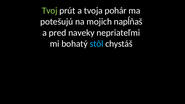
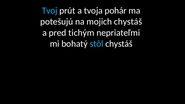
Tvoj colour: light green -> light blue (50, 11)
mojich napĺňaš: napĺňaš -> chystáš (128, 22)
naveky: naveky -> tichým (81, 33)
